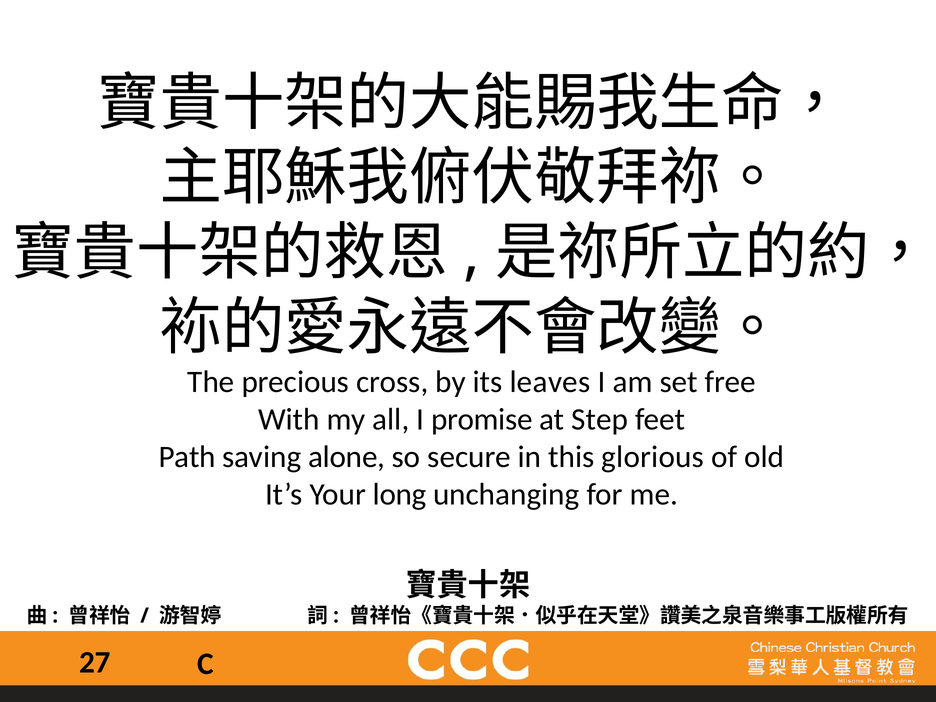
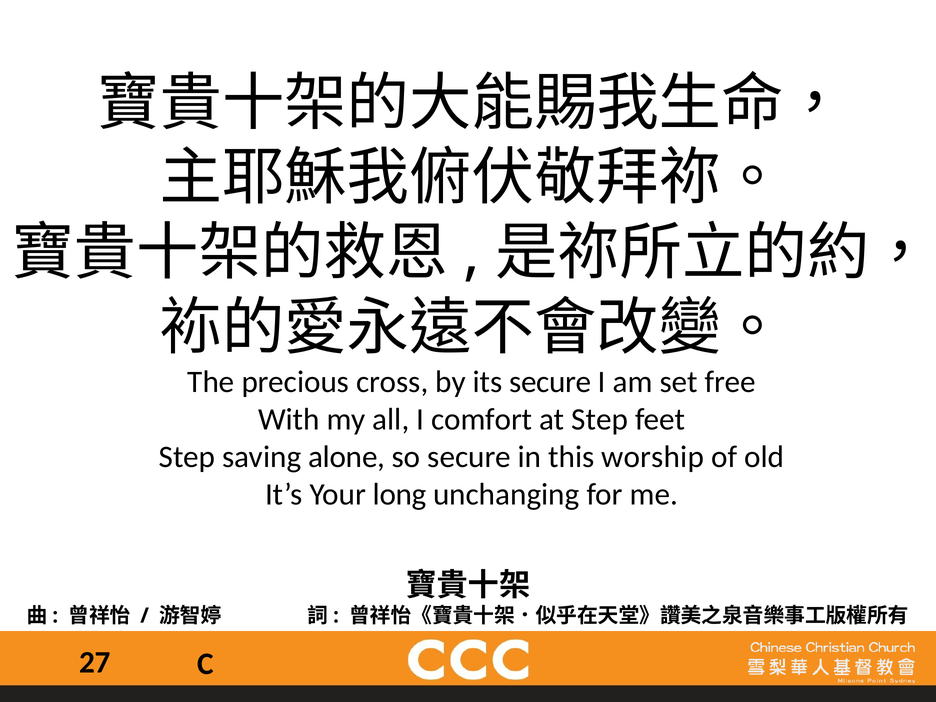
its leaves: leaves -> secure (550, 382)
promise: promise -> comfort (482, 419)
Path: Path -> Step (187, 457)
glorious: glorious -> worship (653, 457)
